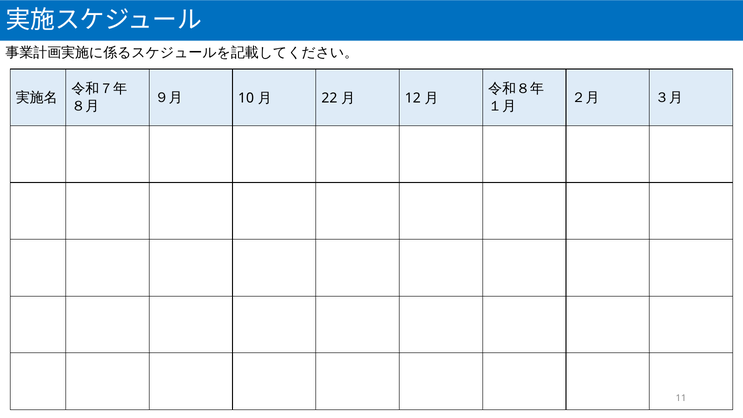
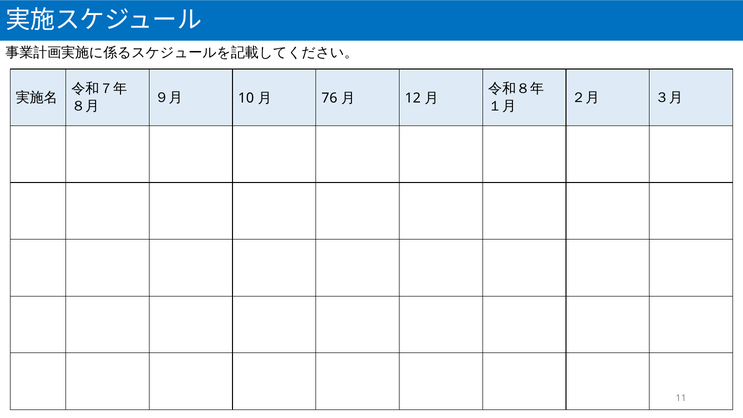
22: 22 -> 76 (329, 98)
